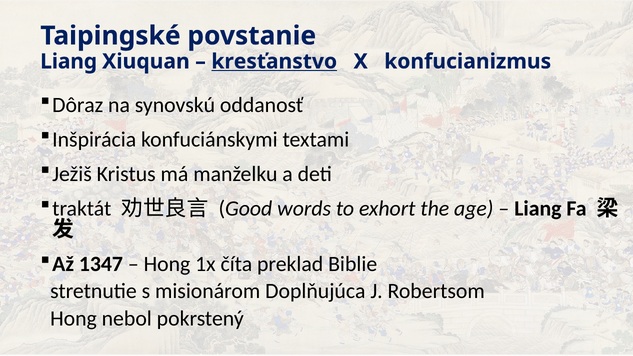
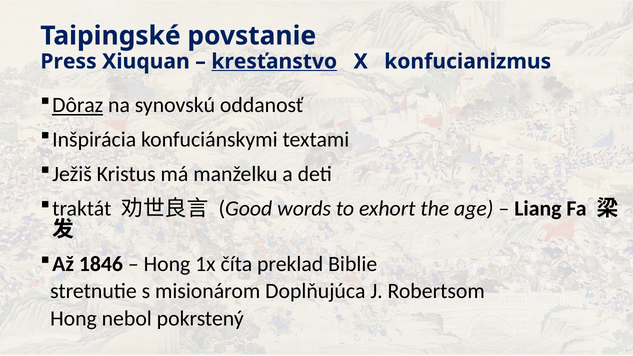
Liang: Liang -> Press (69, 61)
Dôraz underline: none -> present (78, 105)
1347: 1347 -> 1846 (101, 264)
